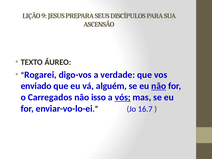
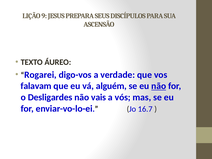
enviado: enviado -> falavam (36, 86)
Carregados: Carregados -> Desligardes (50, 97)
isso: isso -> vais (99, 97)
vós underline: present -> none (123, 97)
